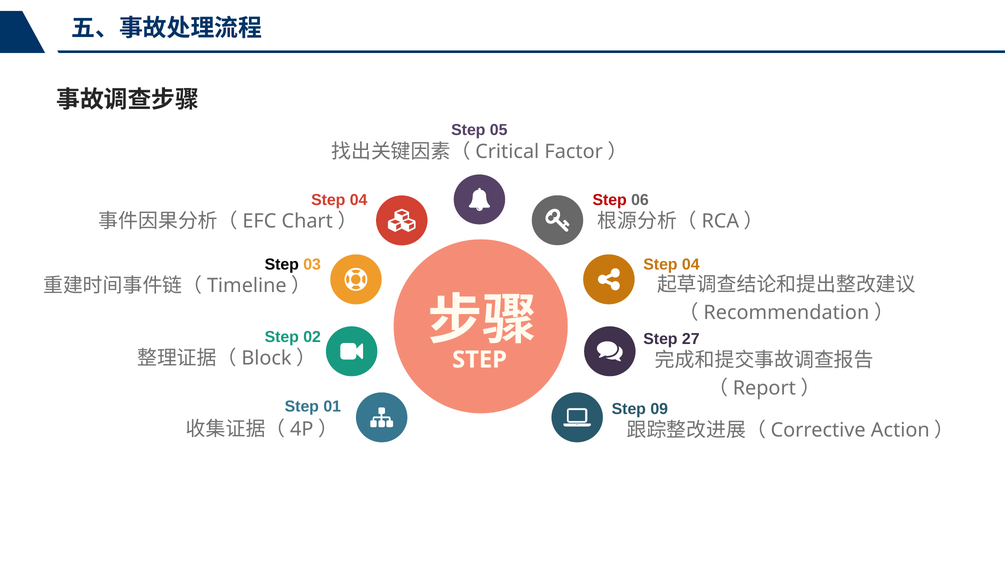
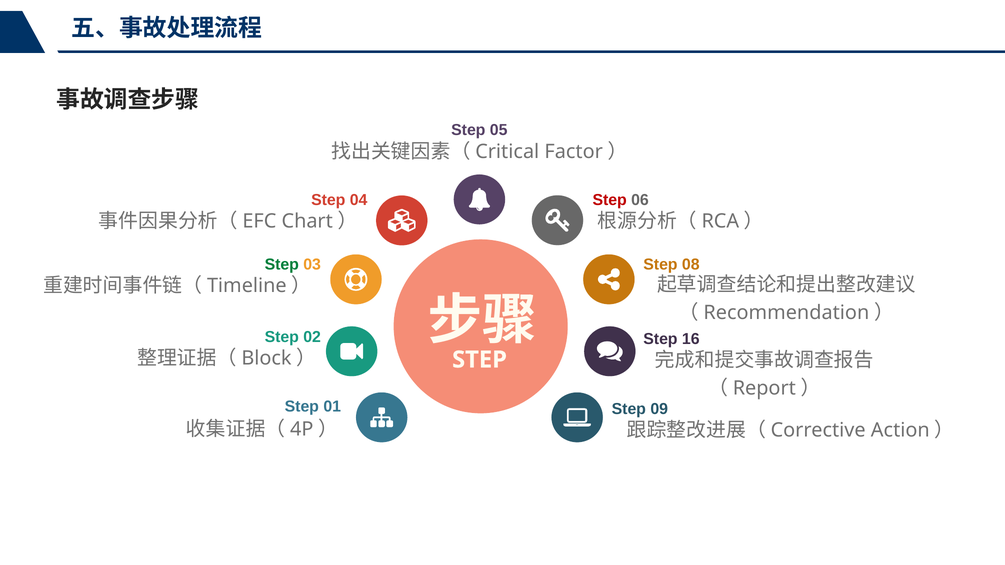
Step colour: black -> green (282, 265)
04: 04 -> 08 (691, 265)
27: 27 -> 16 (691, 339)
